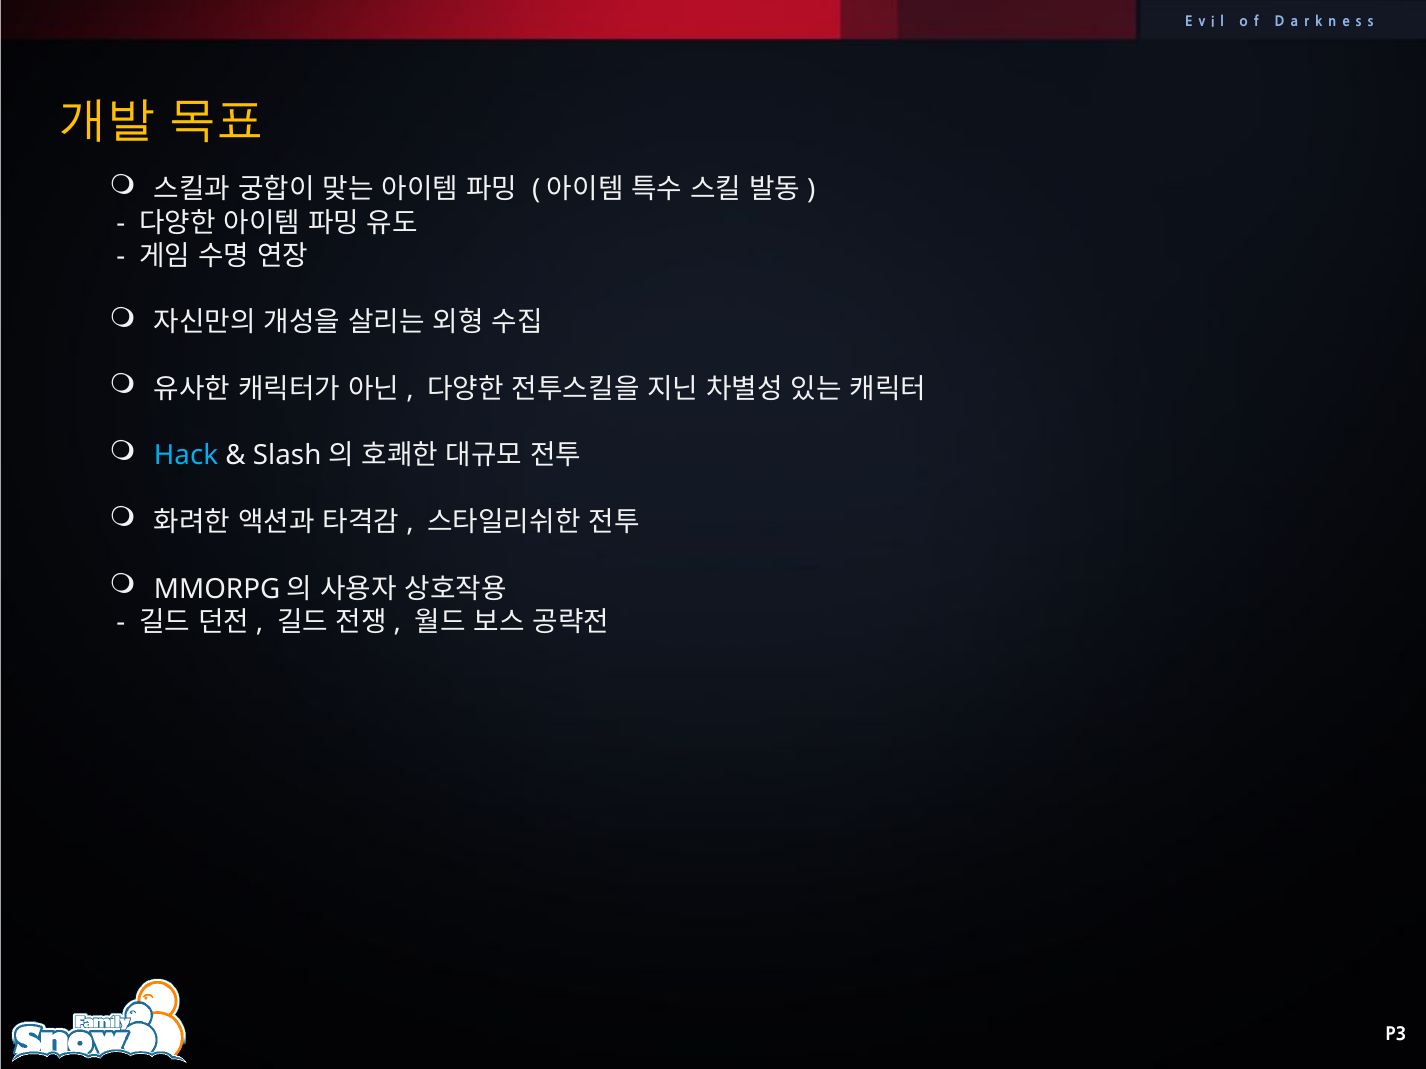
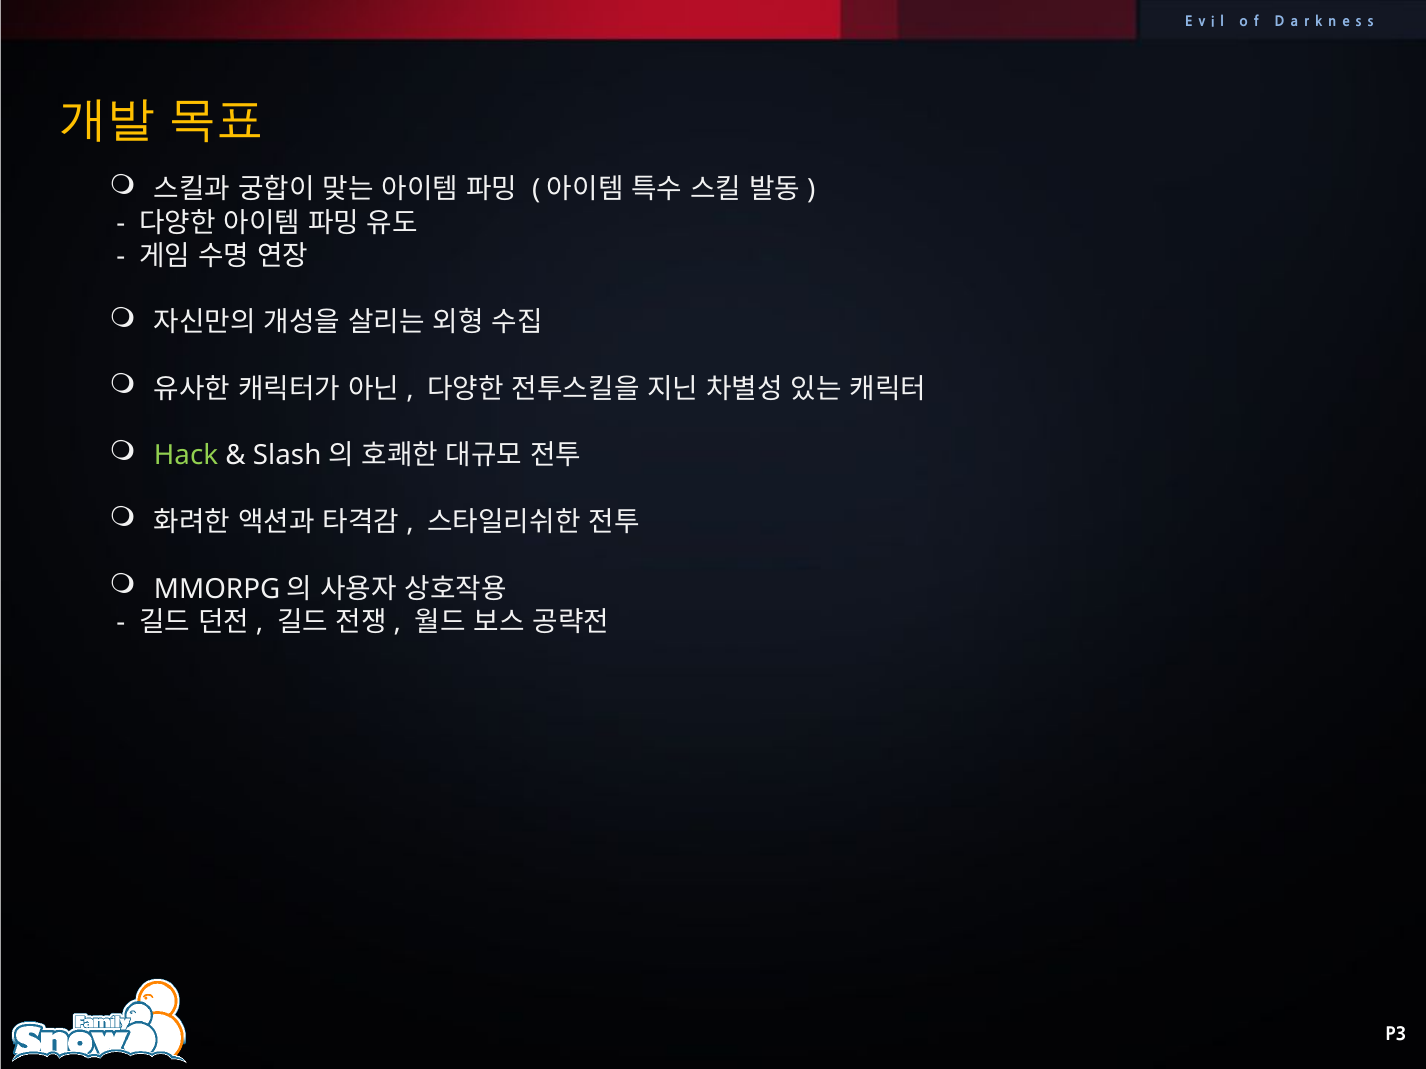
Hack colour: light blue -> light green (186, 456)
